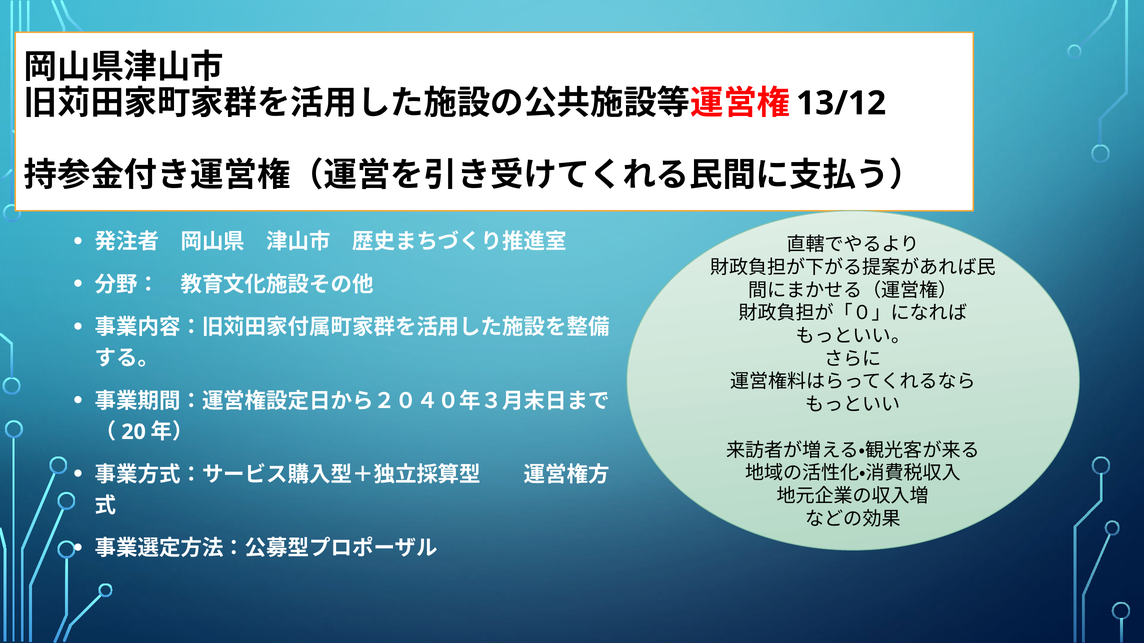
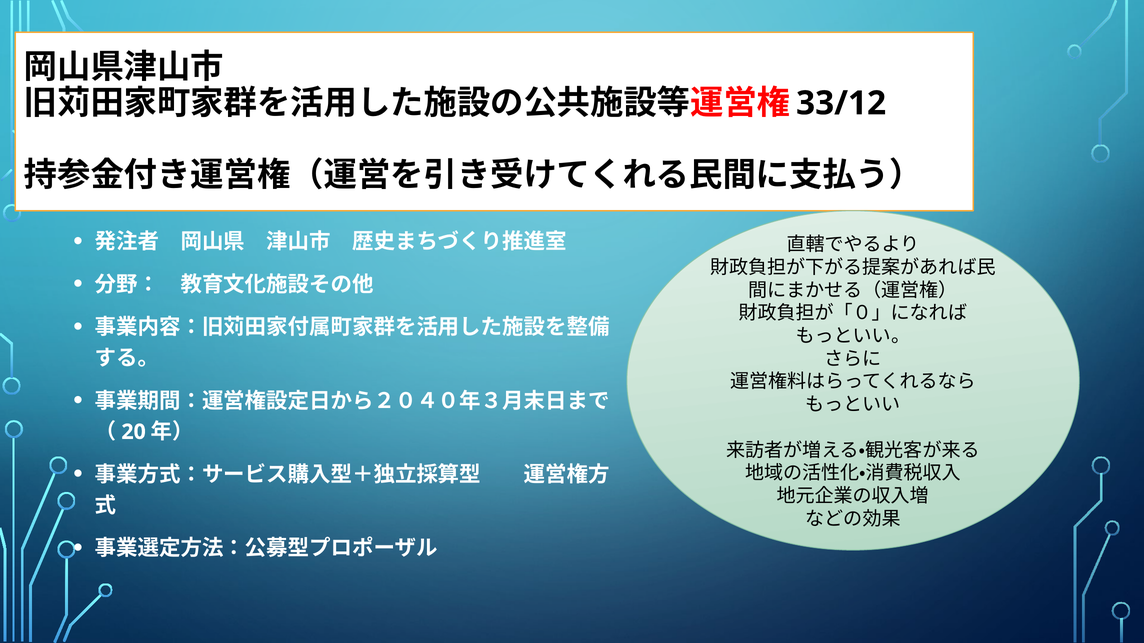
13/12: 13/12 -> 33/12 (841, 103)
